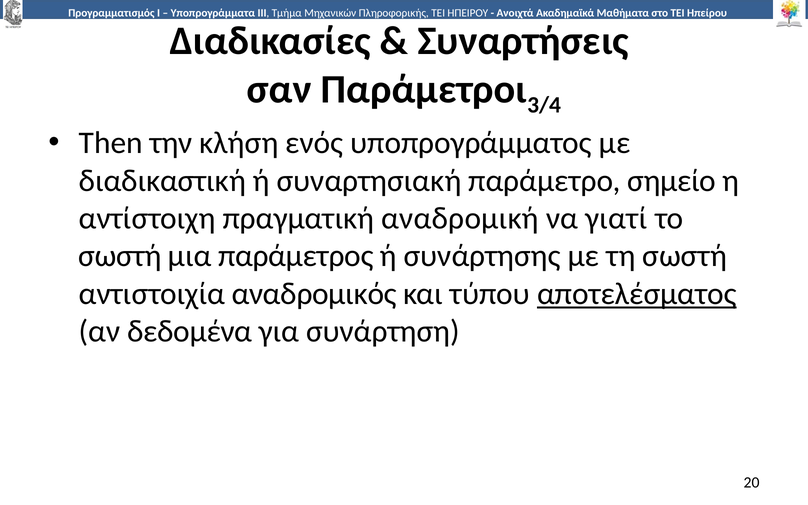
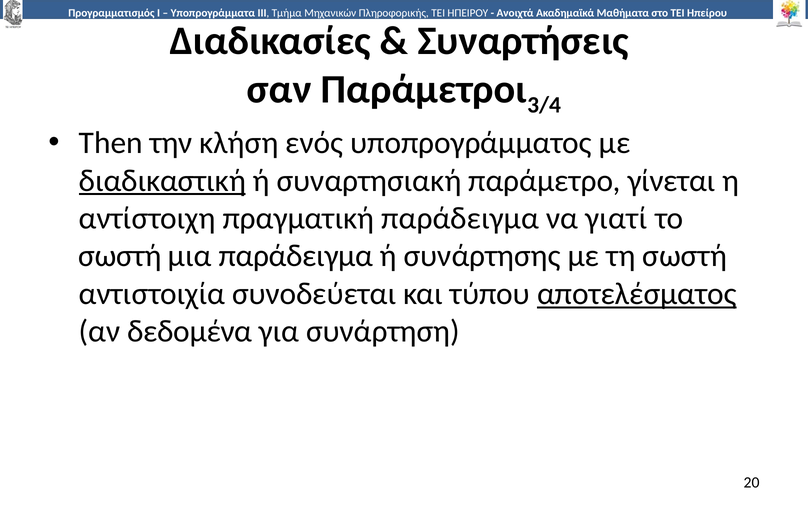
διαδικαστική underline: none -> present (162, 181)
σημείο: σημείο -> γίνεται (672, 181)
πραγματική αναδρομική: αναδρομική -> παράδειγμα (460, 218)
μια παράμετρος: παράμετρος -> παράδειγμα (296, 256)
αναδρομικός: αναδρομικός -> συνοδεύεται (314, 294)
